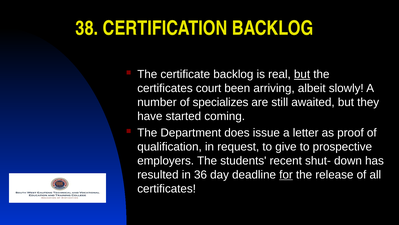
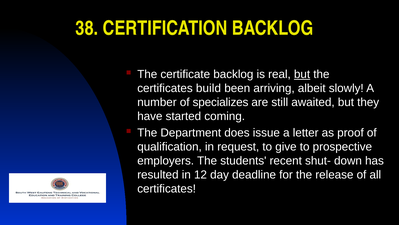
court: court -> build (208, 88)
36: 36 -> 12 (200, 174)
for underline: present -> none (286, 174)
